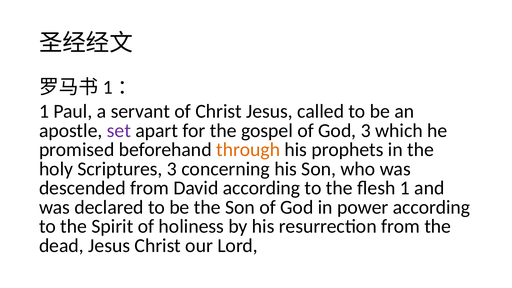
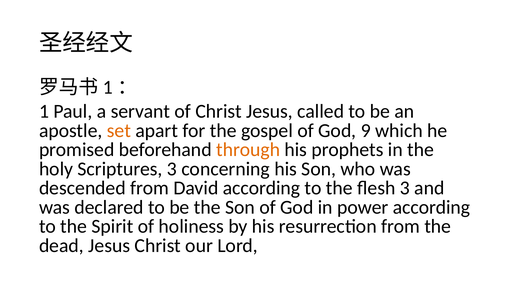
set colour: purple -> orange (119, 131)
God 3: 3 -> 9 (366, 131)
flesh 1: 1 -> 3 (405, 188)
